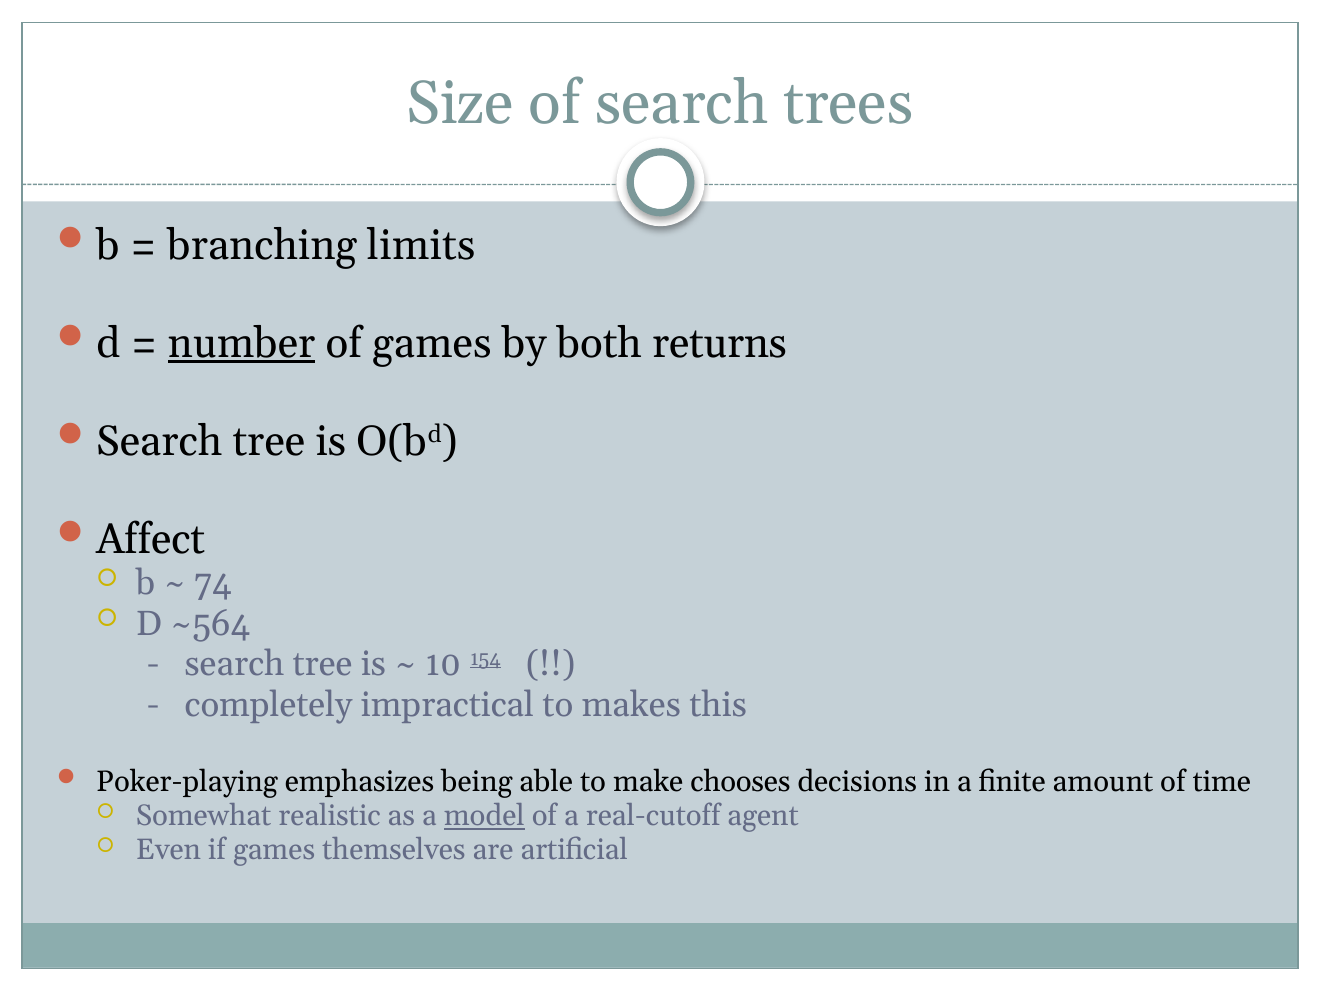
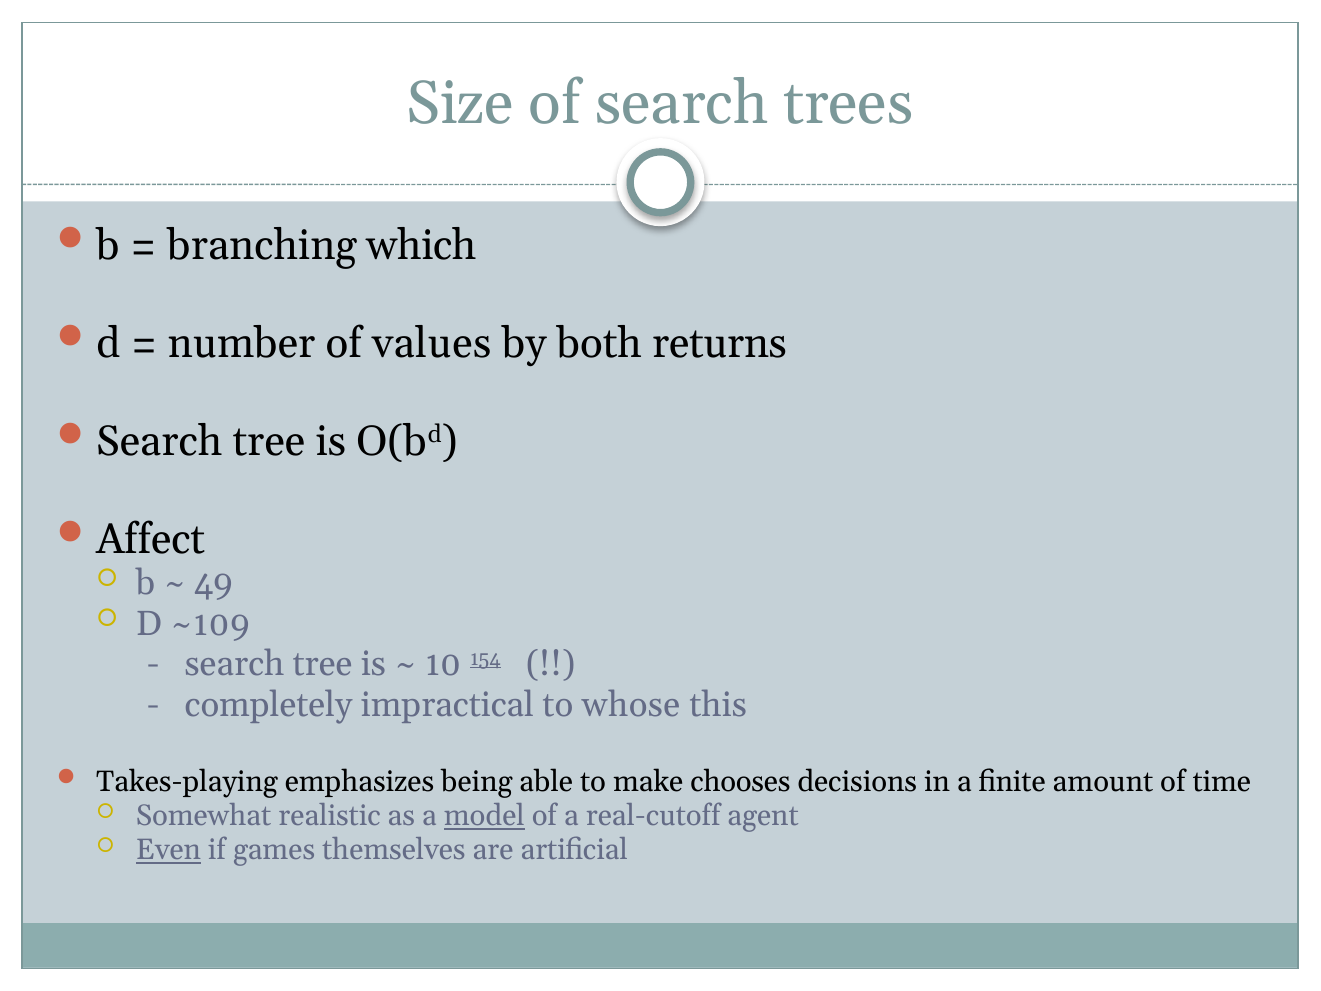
limits: limits -> which (422, 246)
number underline: present -> none (242, 343)
of games: games -> values (432, 343)
74: 74 -> 49 (213, 583)
~564: ~564 -> ~109 (210, 624)
makes: makes -> whose (631, 704)
Poker-playing: Poker-playing -> Takes-playing (187, 782)
Even underline: none -> present (168, 850)
